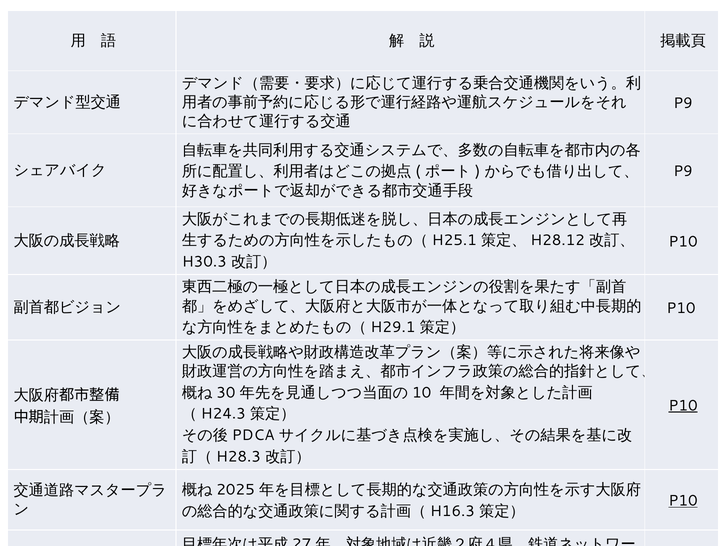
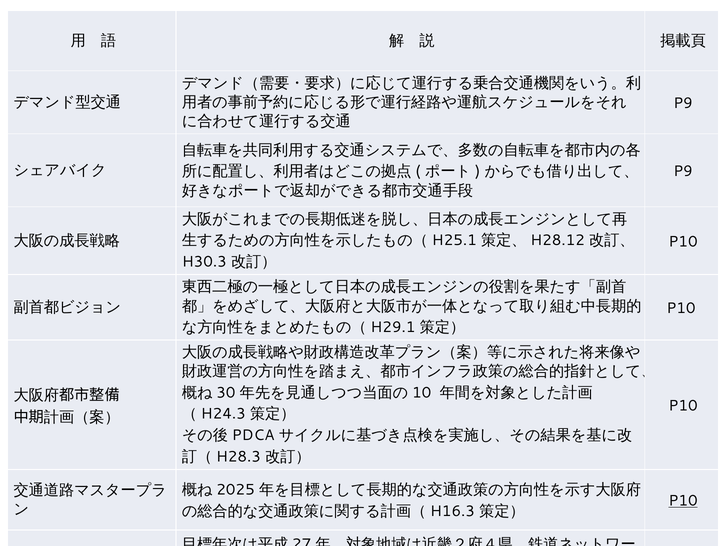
P10 underline: present -> none (683, 406)
